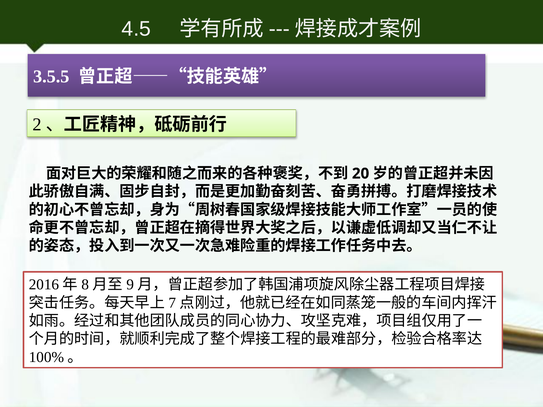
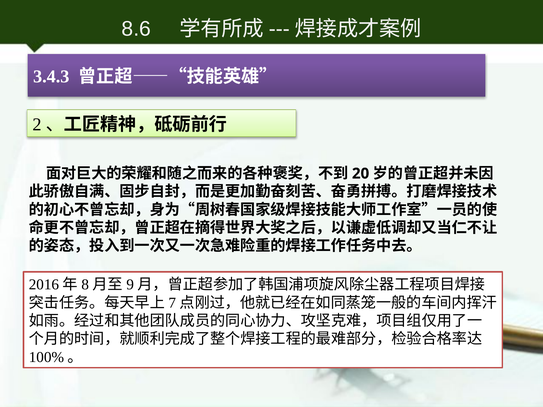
4.5: 4.5 -> 8.6 (136, 29)
3.5.5: 3.5.5 -> 3.4.3 (51, 77)
